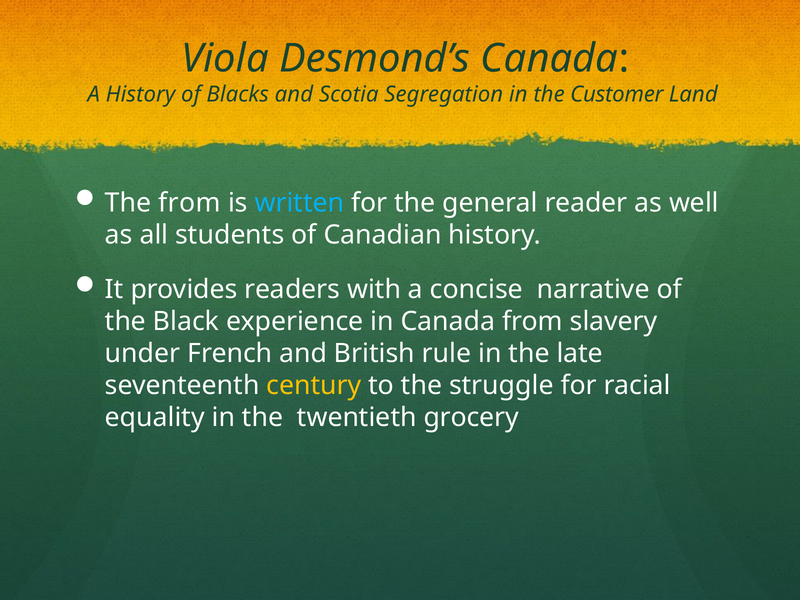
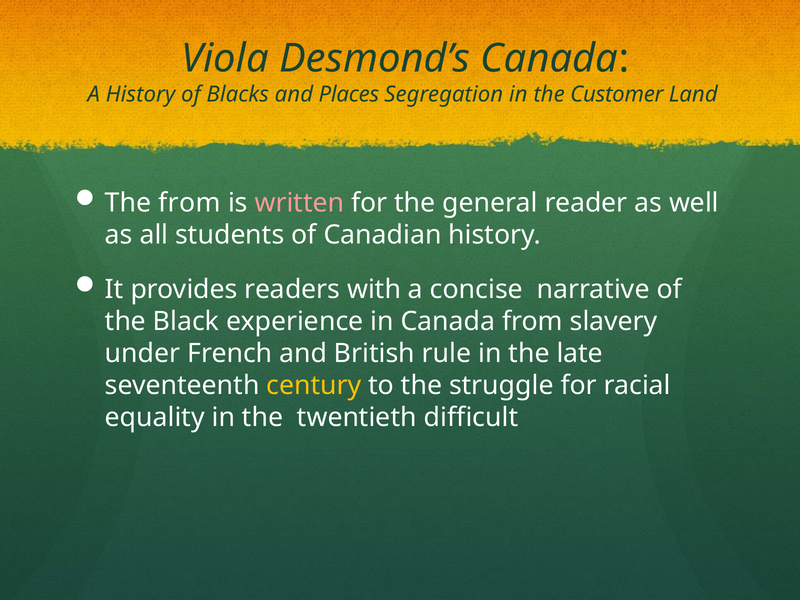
Scotia: Scotia -> Places (349, 95)
written colour: light blue -> pink (299, 203)
grocery: grocery -> difficult (471, 417)
